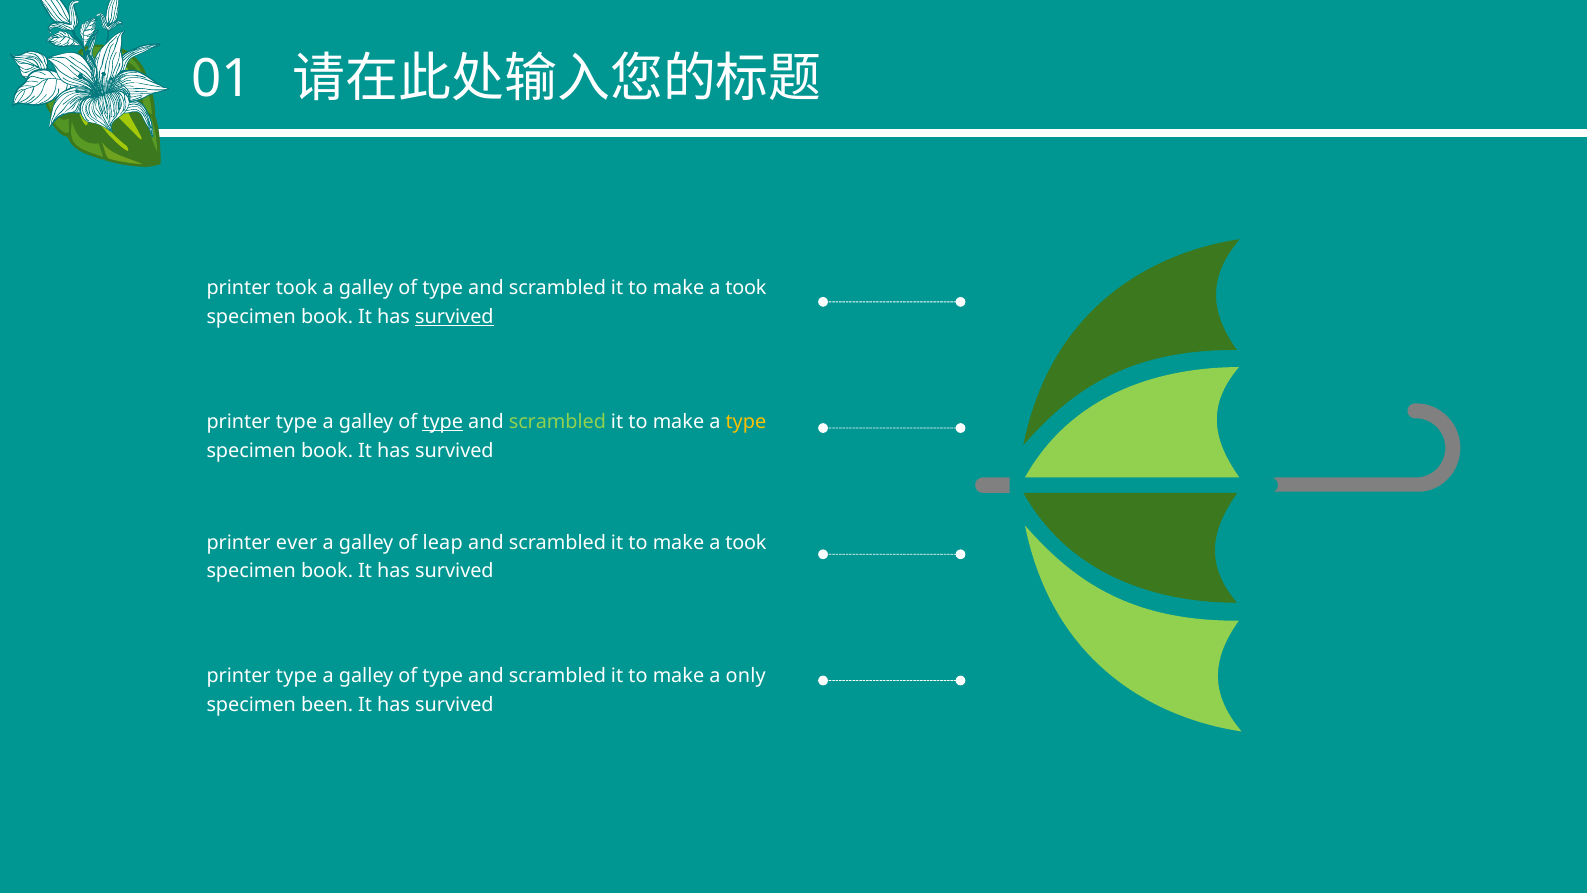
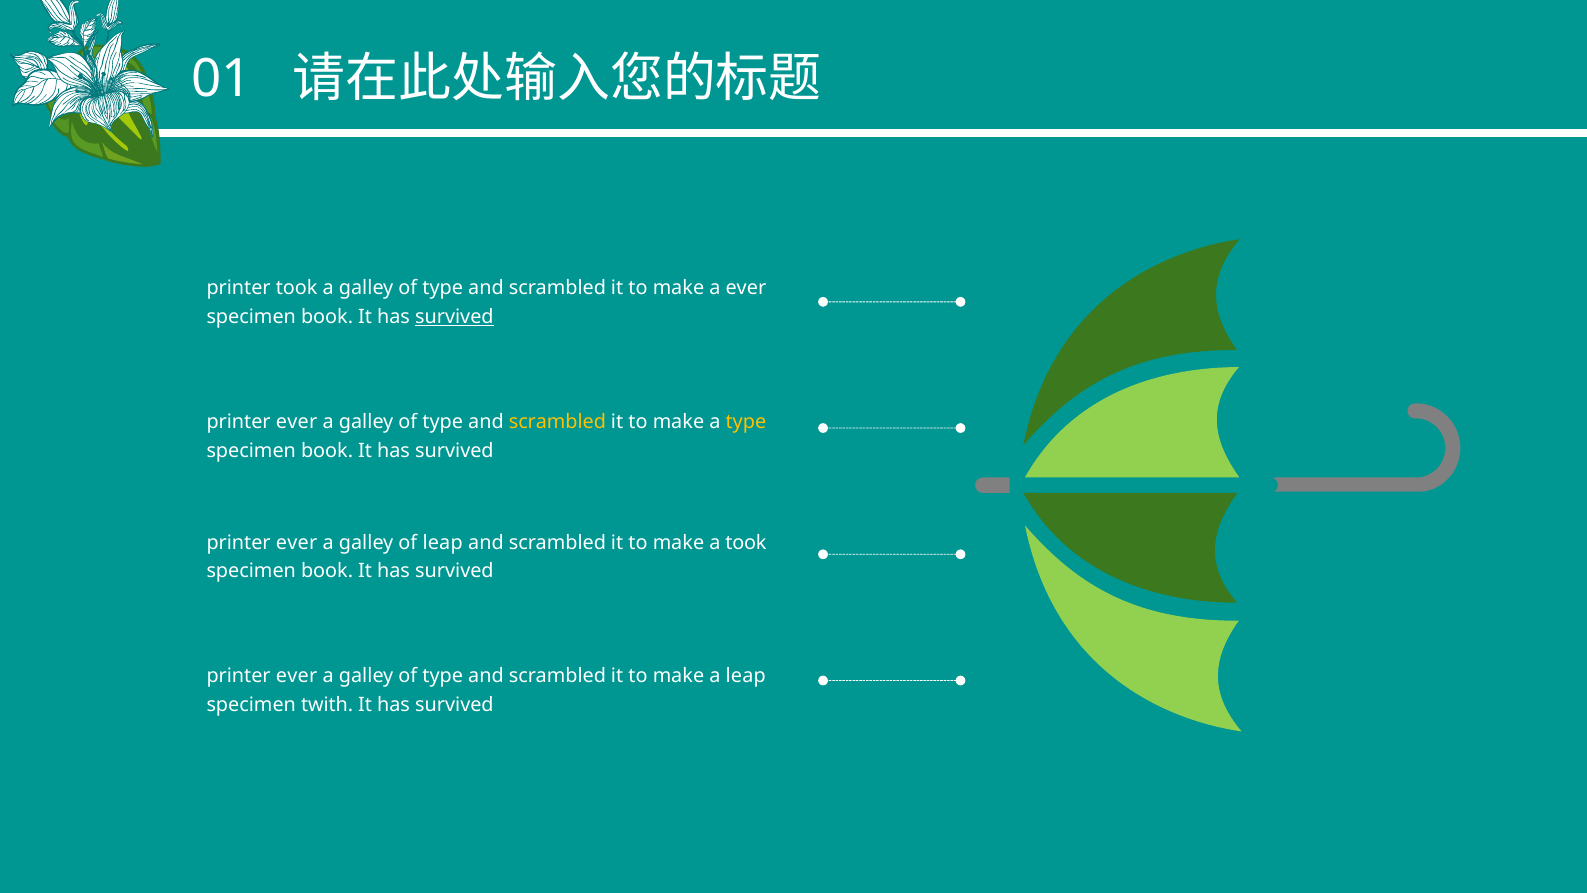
took: took -> ever (746, 288)
type: type -> ever (297, 422)
type underline: present -> none (443, 422)
scrambled colour: light green -> yellow (557, 422)
type: type -> ever (297, 676)
a only: only -> leap (746, 676)
been: been -> twith (327, 705)
